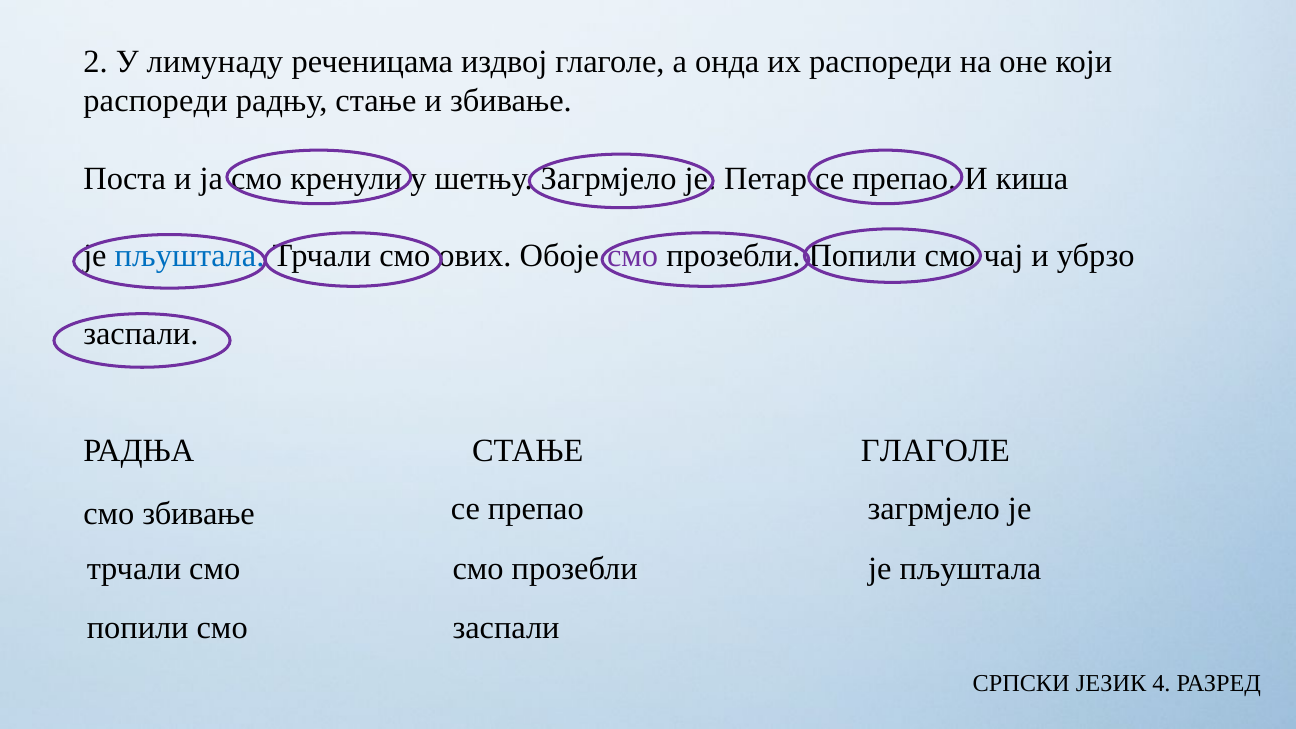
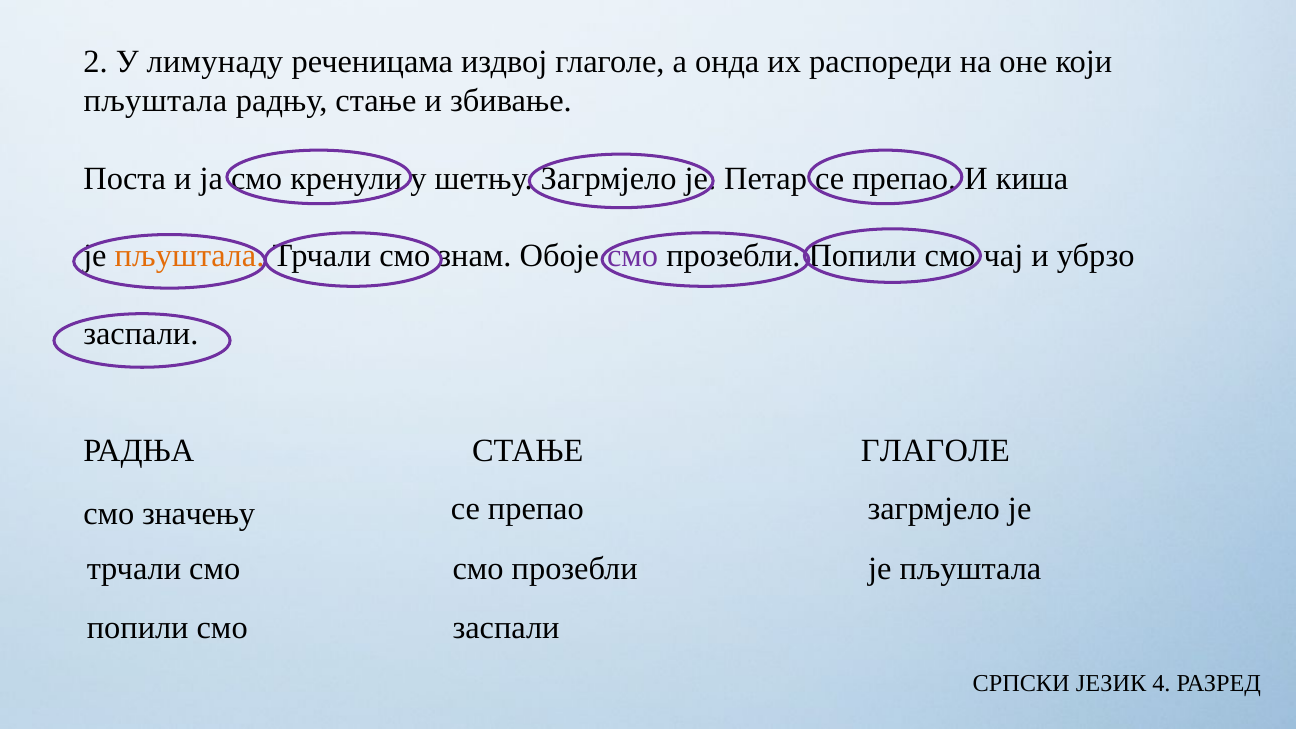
распореди: распореди -> пљуштала (155, 101)
пљуштала colour: blue -> orange (190, 256)
ових: ових -> знам (475, 256)
смо збивање: збивање -> значењу (199, 514)
